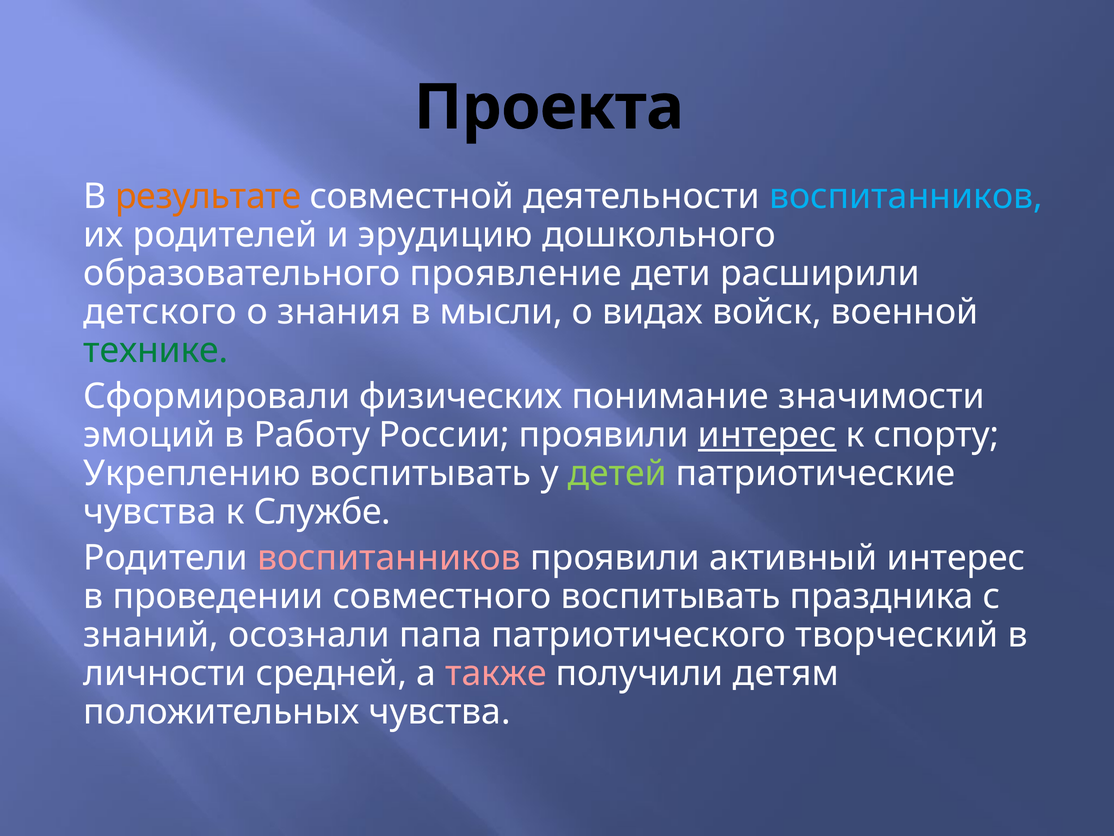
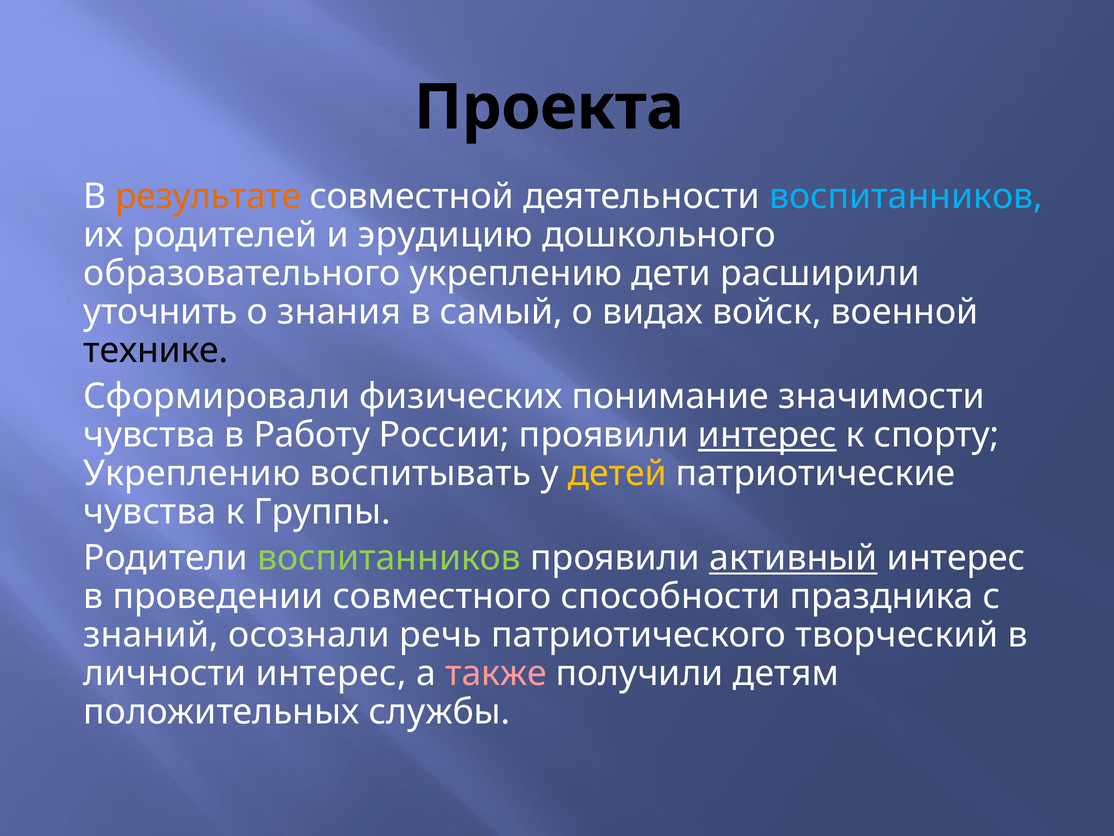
образовательного проявление: проявление -> укреплению (516, 273)
детского: детского -> уточнить (161, 312)
мысли: мысли -> самый (501, 312)
технике colour: green -> black (156, 350)
эмоций: эмоций -> чувства (149, 435)
детей colour: light green -> yellow (617, 473)
Службе: Службе -> Группы (322, 512)
воспитанников colour: pink -> light green (389, 558)
активный underline: none -> present (793, 558)
совместного воспитывать: воспитывать -> способности (671, 596)
папа: папа -> речь (440, 635)
личности средней: средней -> интерес (331, 673)
положительных чувства: чувства -> службы (440, 711)
